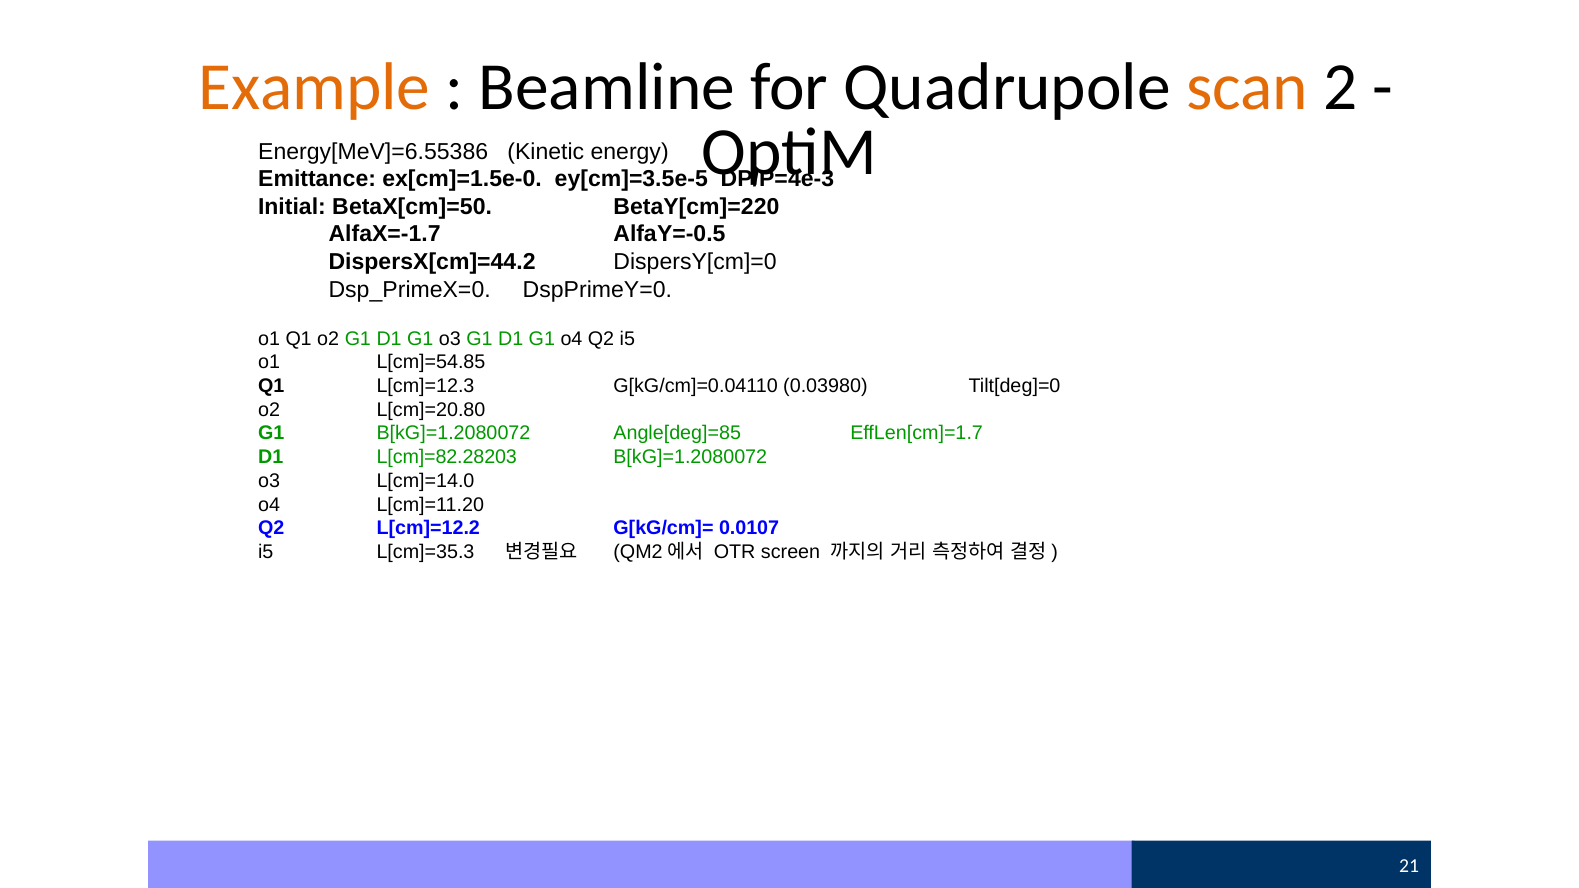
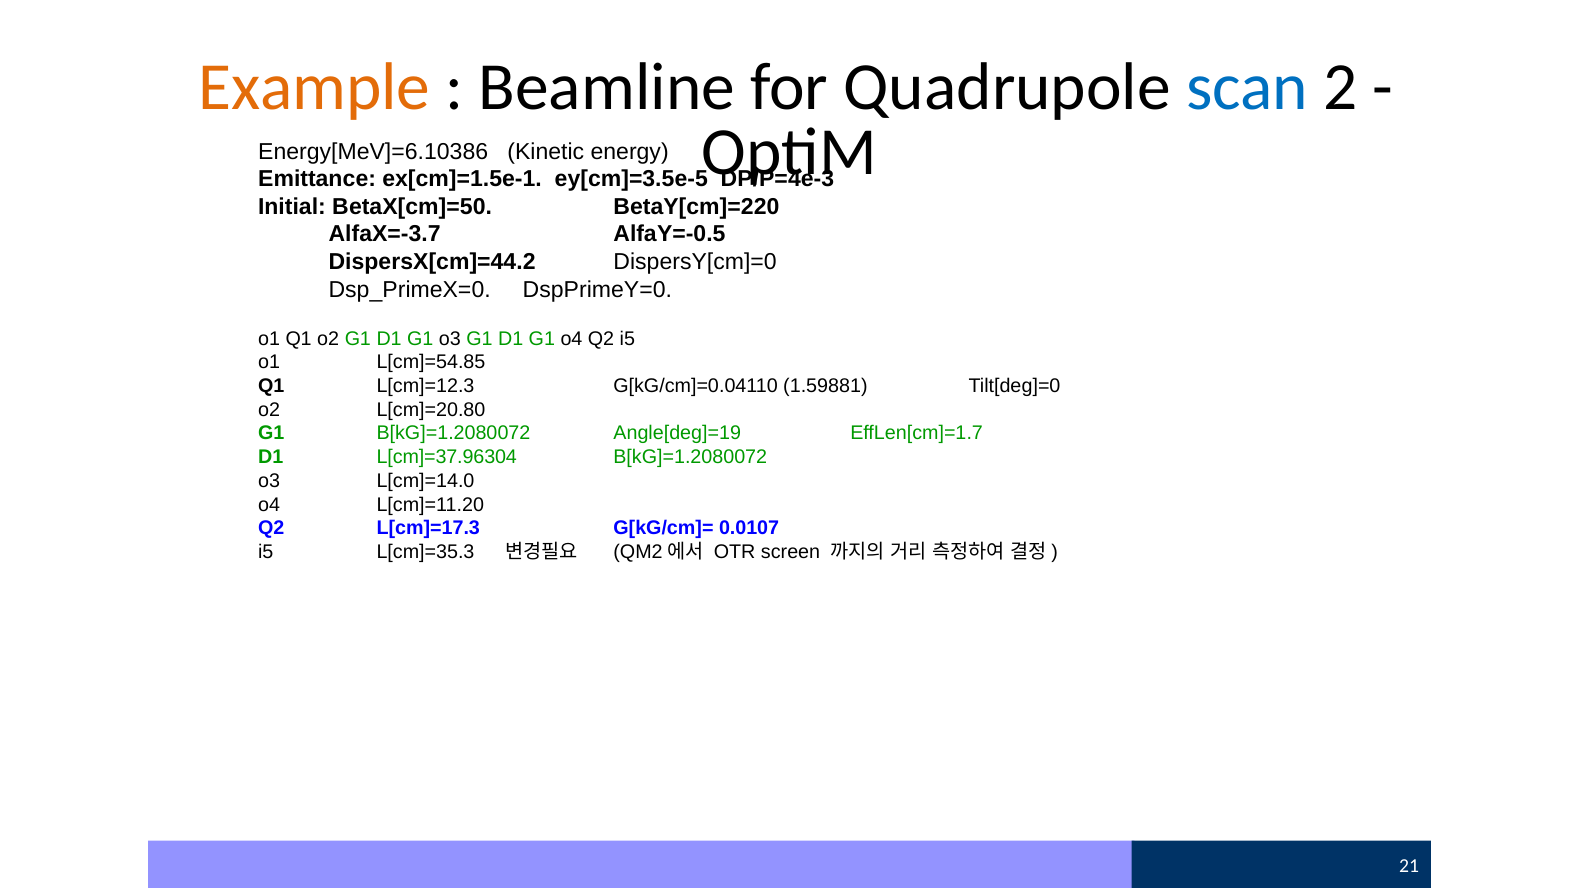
scan colour: orange -> blue (1247, 87)
Energy[MeV]=6.55386: Energy[MeV]=6.55386 -> Energy[MeV]=6.10386 (373, 151)
ex[cm]=1.5e-0: ex[cm]=1.5e-0 -> ex[cm]=1.5e-1 (462, 179)
AlfaX=-1.7: AlfaX=-1.7 -> AlfaX=-3.7 (385, 234)
0.03980: 0.03980 -> 1.59881 (825, 386)
Angle[deg]=85: Angle[deg]=85 -> Angle[deg]=19 (677, 434)
L[cm]=82.28203: L[cm]=82.28203 -> L[cm]=37.96304 (447, 457)
L[cm]=12.2: L[cm]=12.2 -> L[cm]=17.3 (428, 528)
